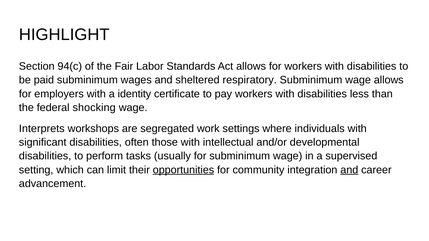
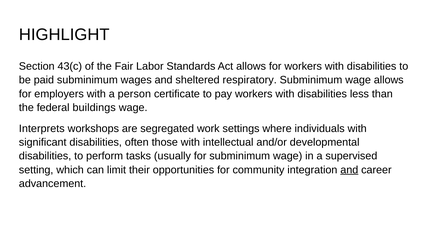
94(c: 94(c -> 43(c (70, 66)
identity: identity -> person (134, 94)
shocking: shocking -> buildings (94, 108)
opportunities underline: present -> none (183, 170)
